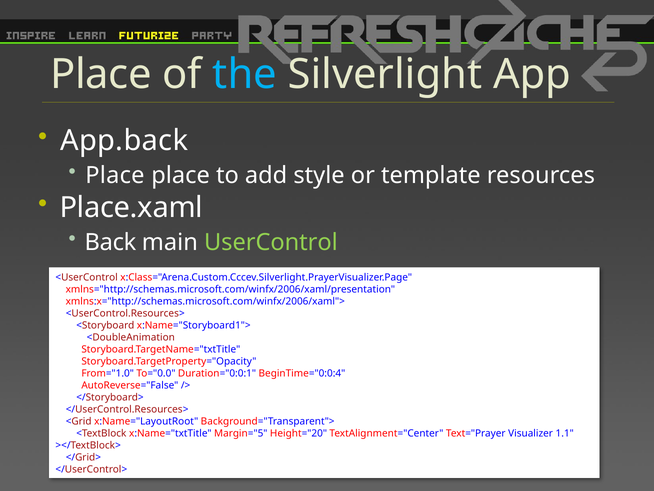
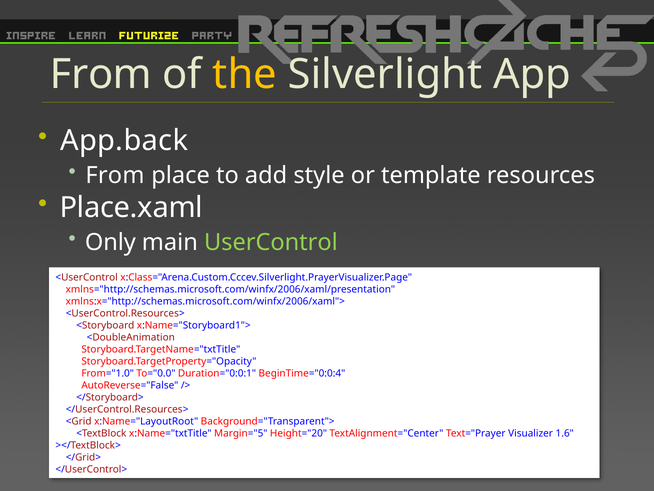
Place: Place -> From (101, 74)
the colour: light blue -> yellow (245, 74)
Place: Place -> From (115, 175)
Back: Back -> Only (110, 242)
1.1: 1.1 -> 1.6 (565, 433)
